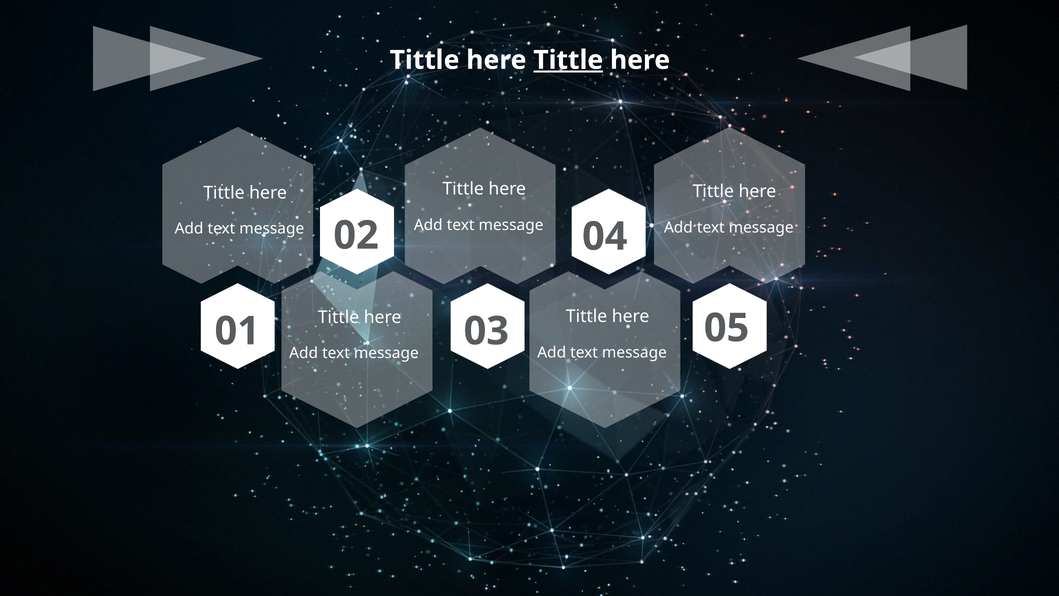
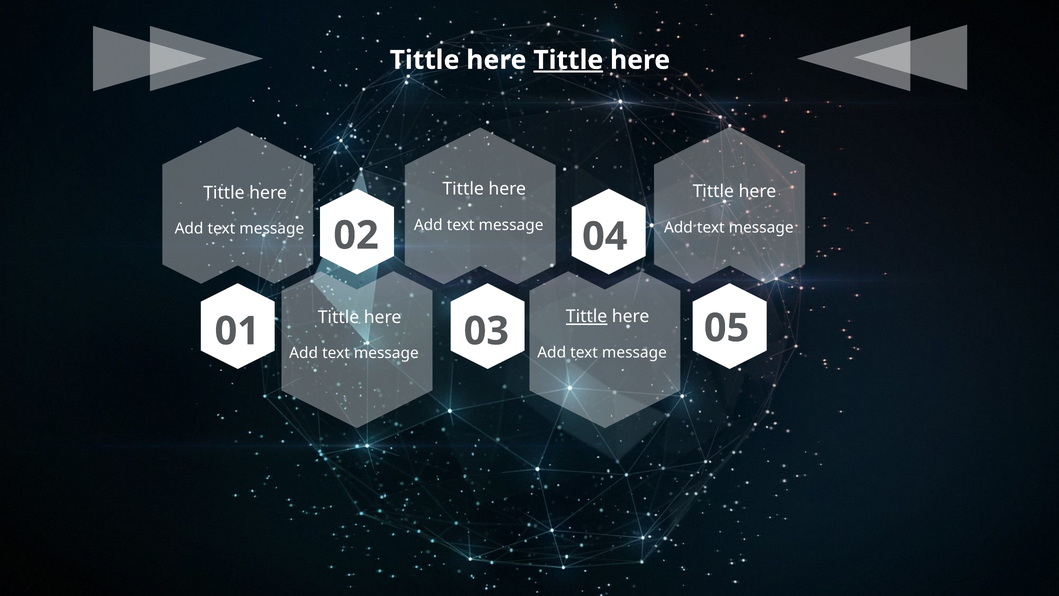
Tittle underline: none -> present (587, 316)
